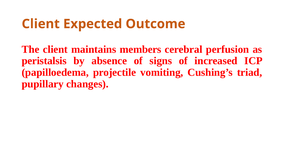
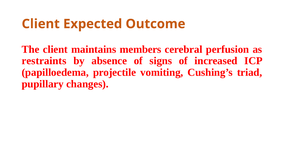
peristalsis: peristalsis -> restraints (44, 61)
